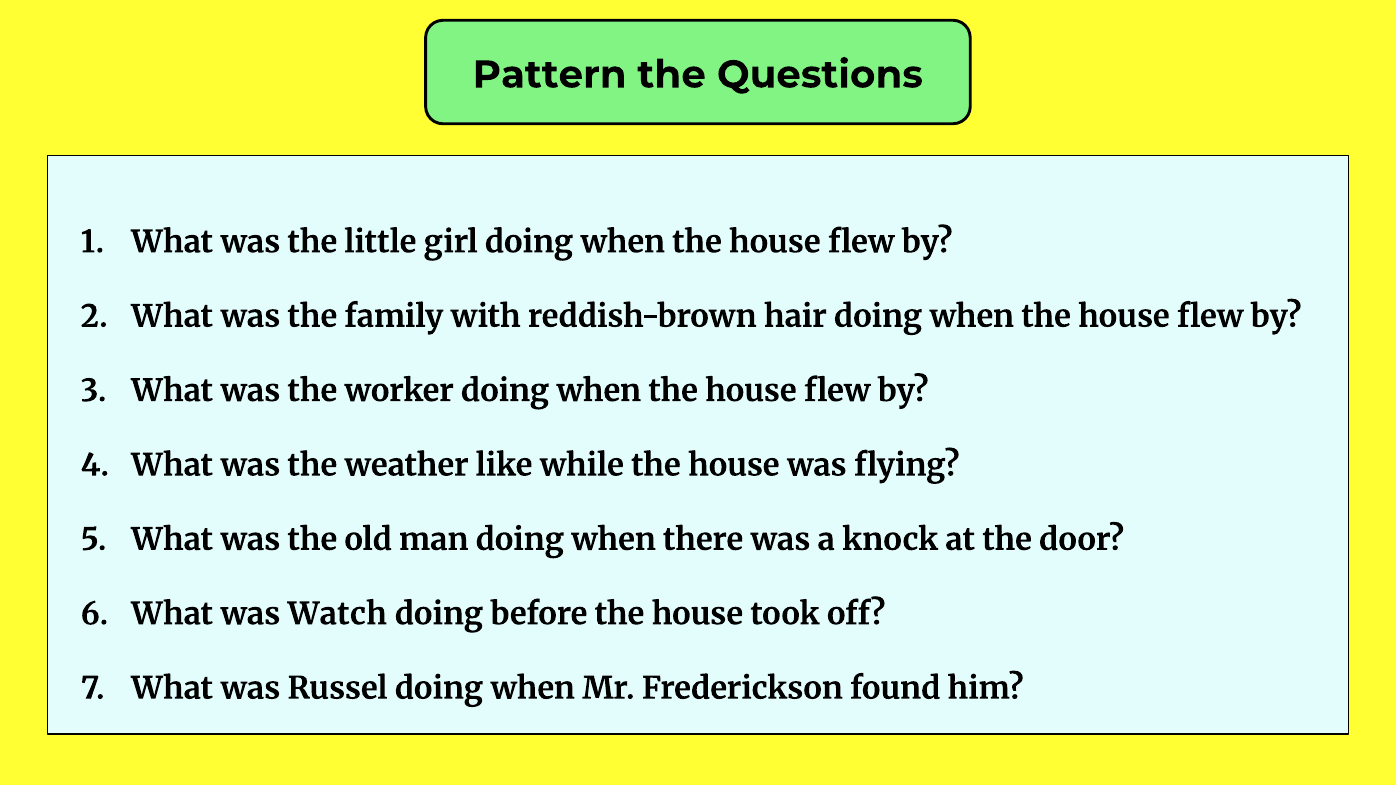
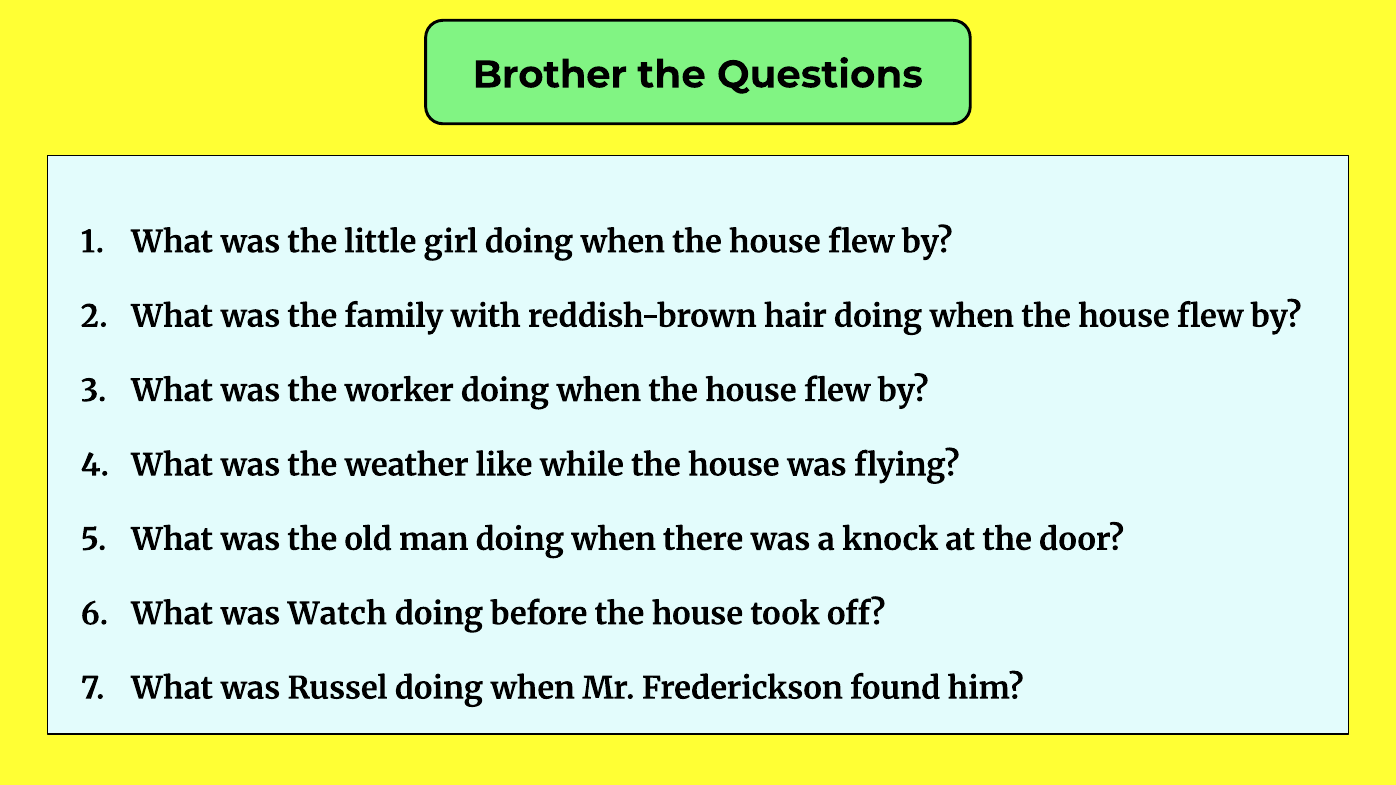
Pattern: Pattern -> Brother (550, 75)
